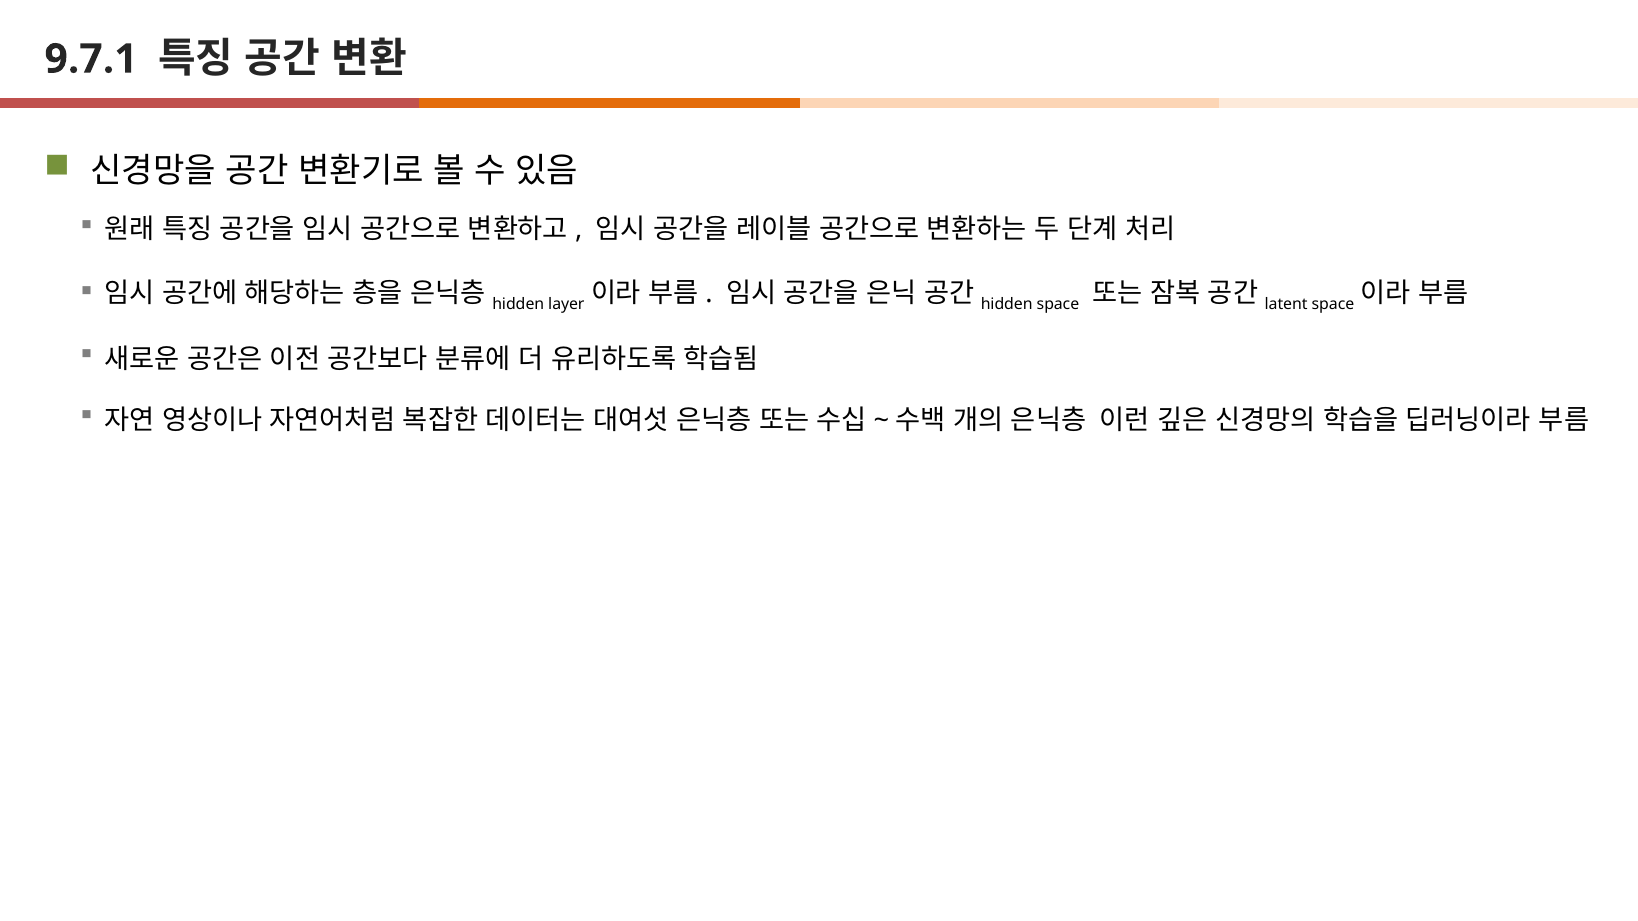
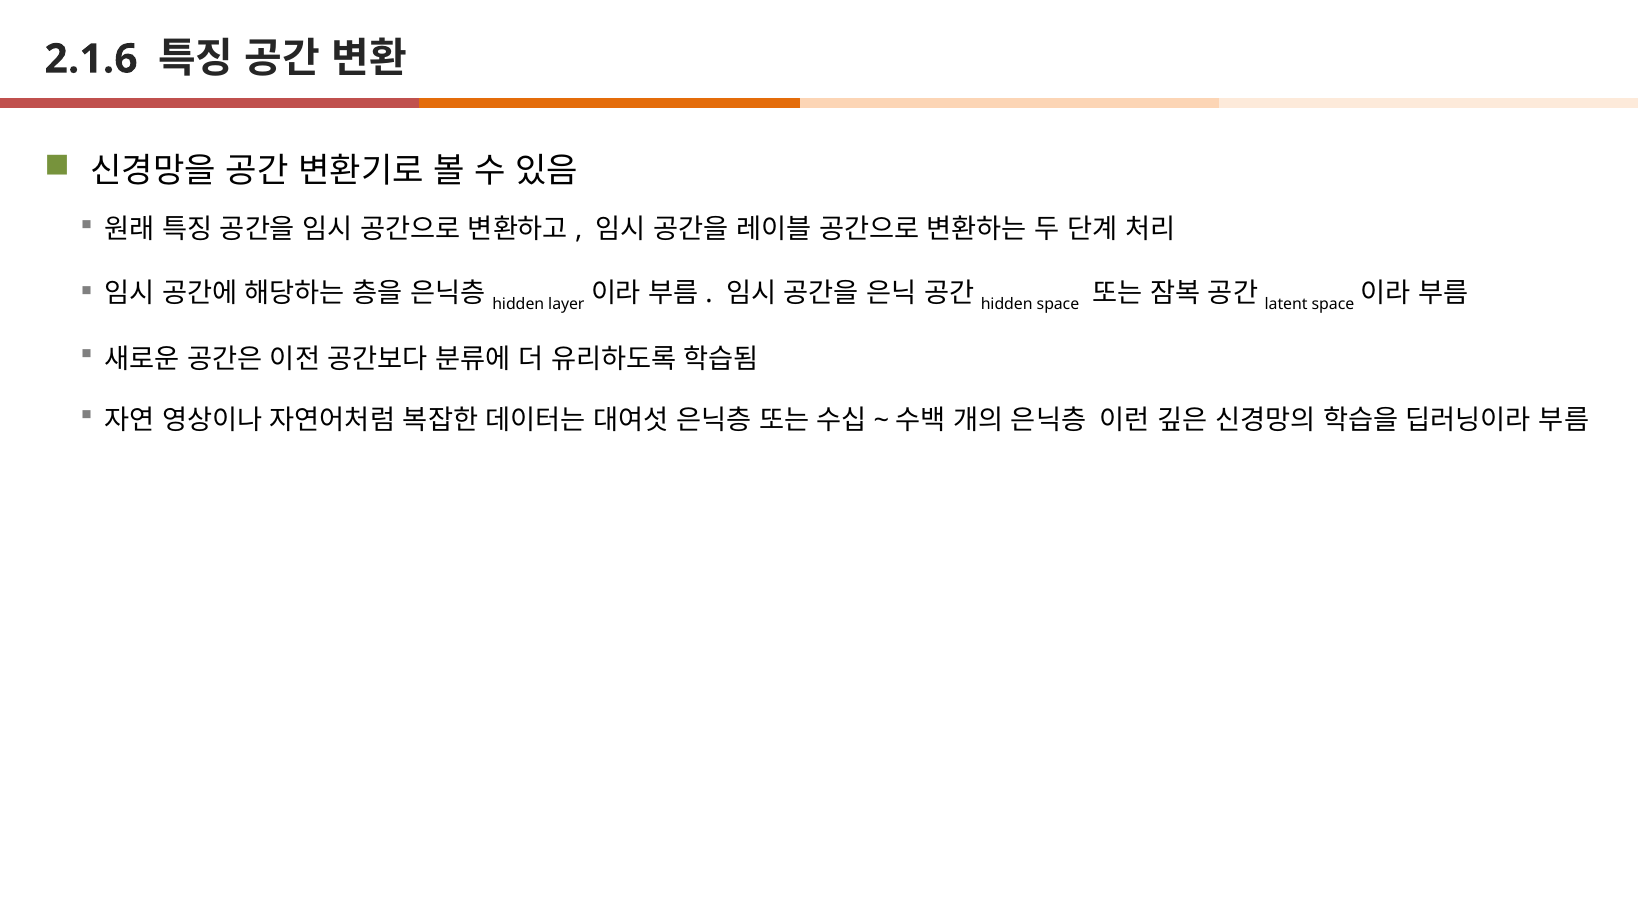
9.7.1: 9.7.1 -> 2.1.6 (91, 59)
